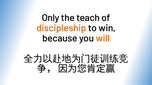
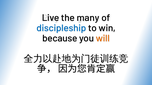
Only: Only -> Live (51, 18)
teach: teach -> many (88, 18)
discipleship colour: orange -> blue (61, 28)
